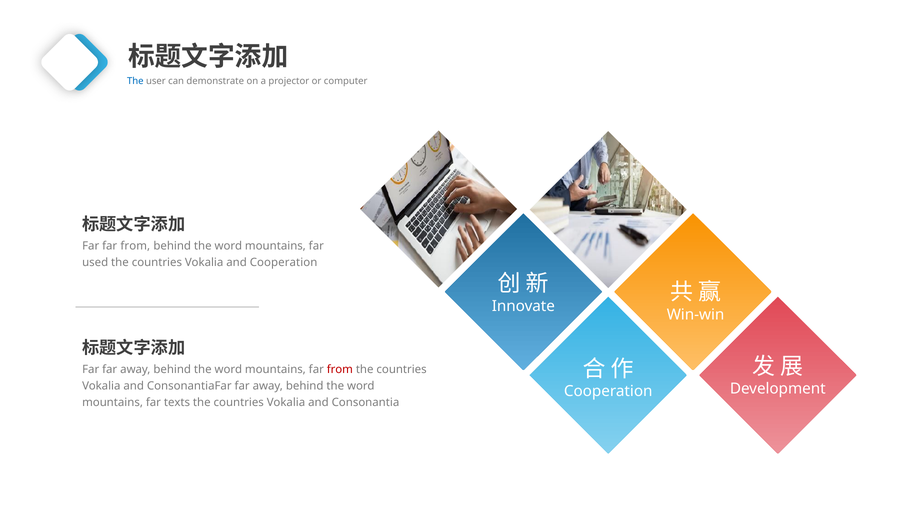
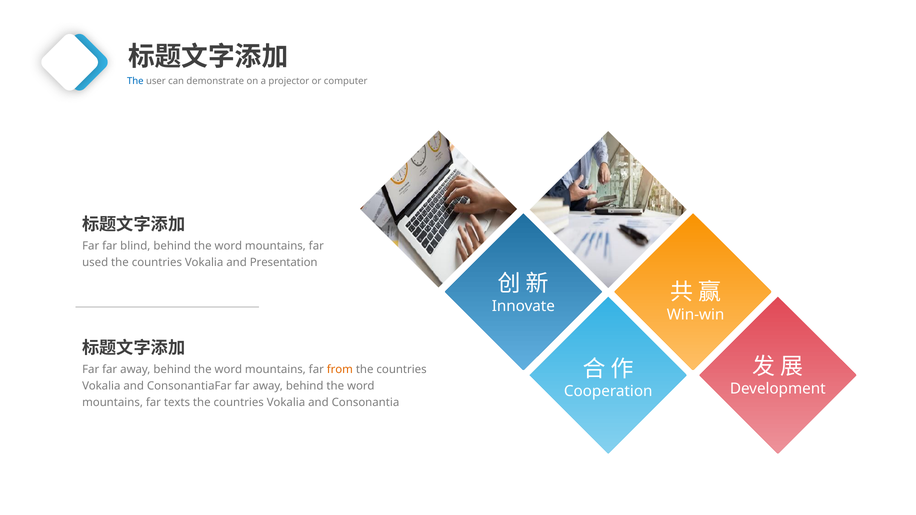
Far far from: from -> blind (135, 246)
and Cooperation: Cooperation -> Presentation (284, 263)
from colour: red -> orange (340, 370)
